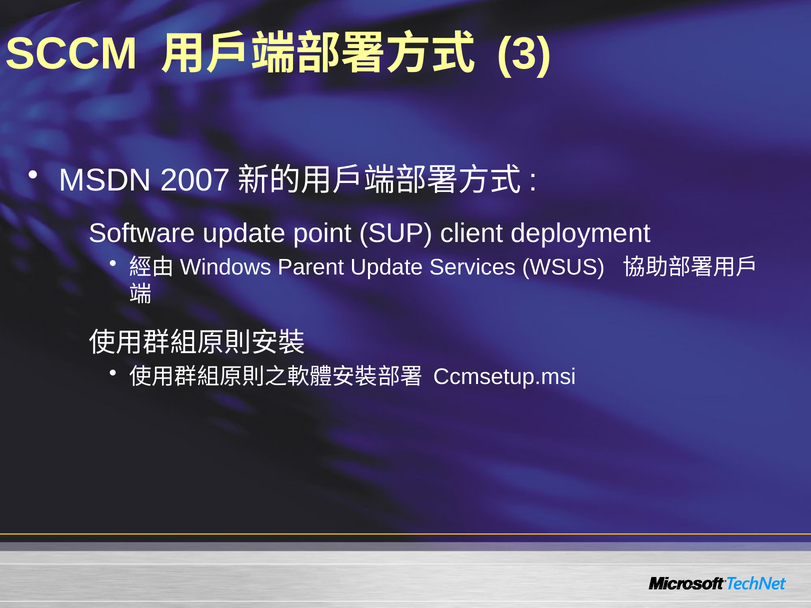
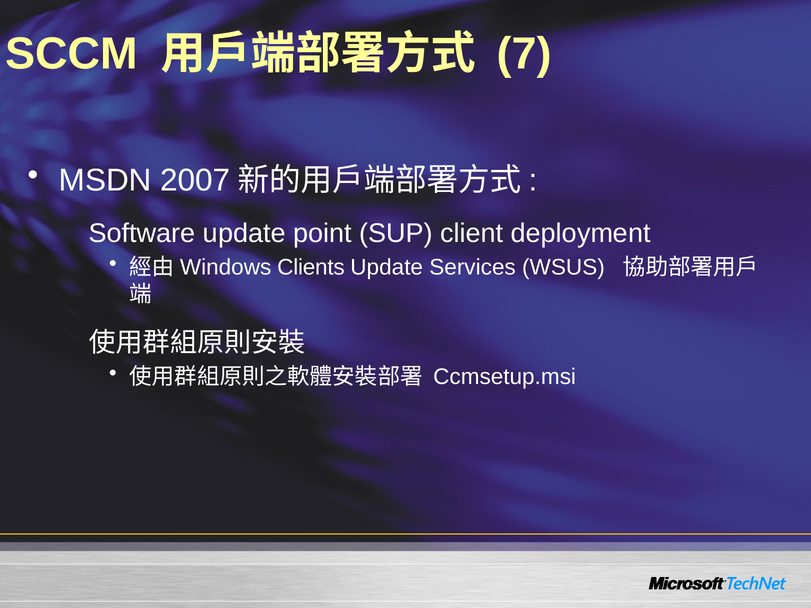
3: 3 -> 7 (524, 54)
Parent: Parent -> Clients (311, 268)
